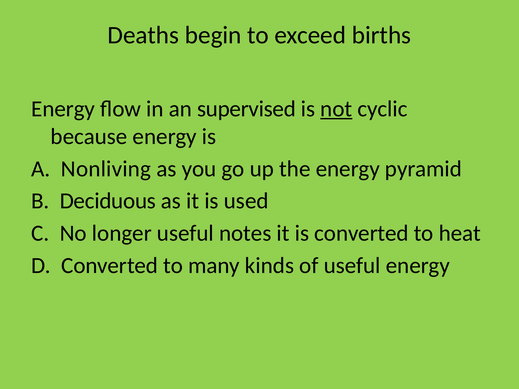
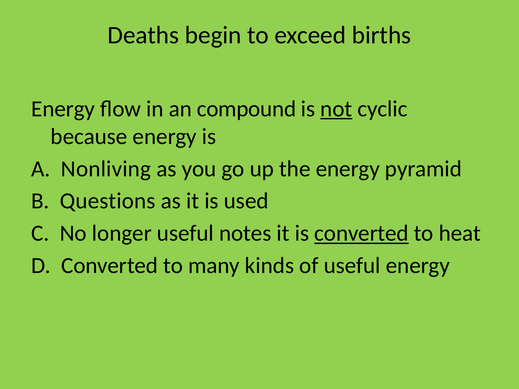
supervised: supervised -> compound (246, 109)
Deciduous: Deciduous -> Questions (108, 201)
converted underline: none -> present (362, 233)
